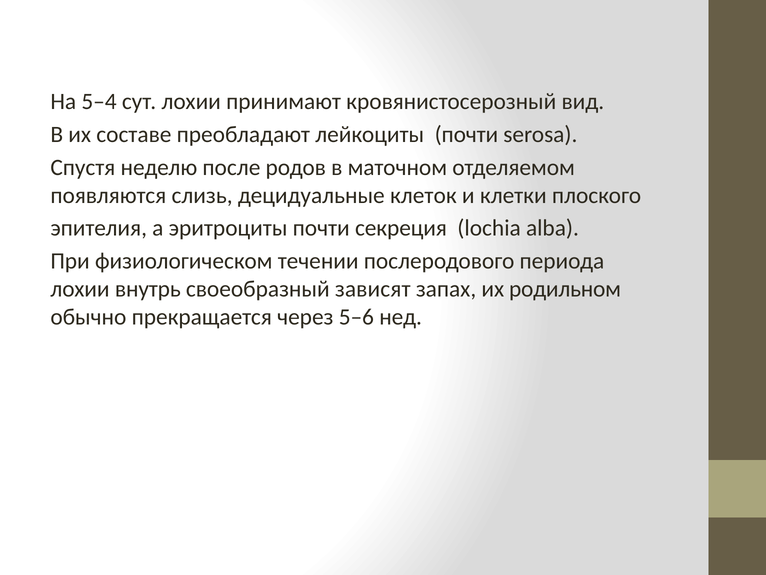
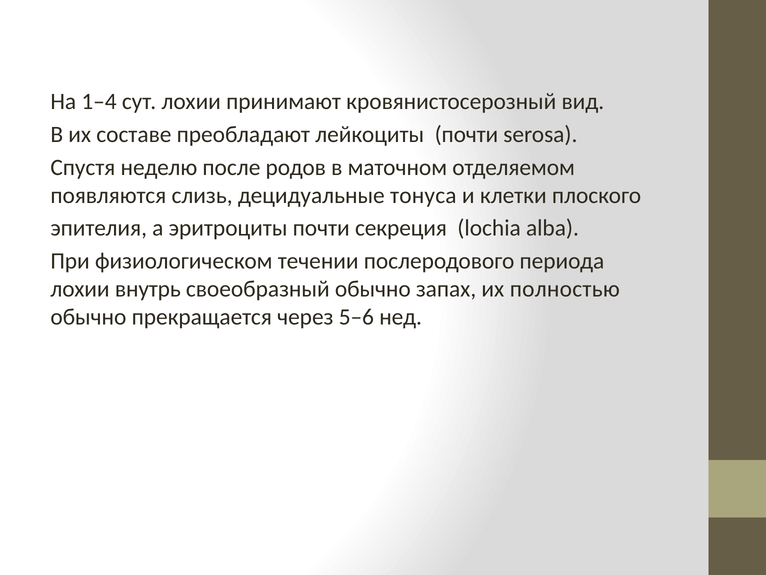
5–4: 5–4 -> 1–4 (99, 102)
клеток: клеток -> тонуса (423, 195)
своеобразный зависят: зависят -> обычно (373, 289)
родильном: родильном -> полностью (565, 289)
